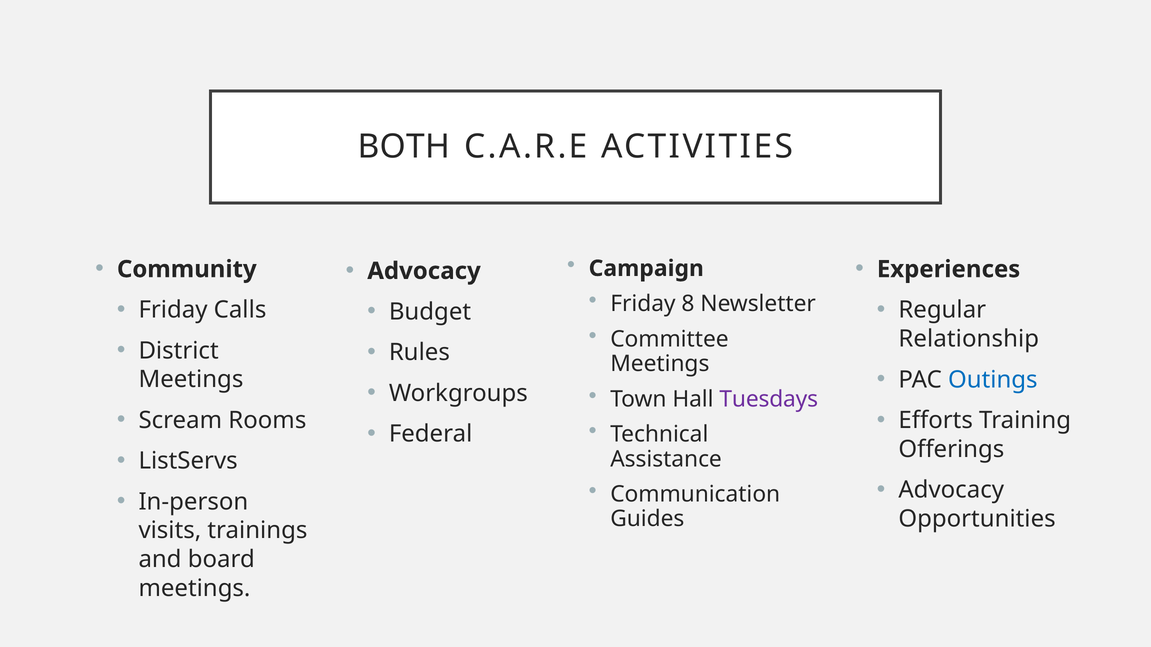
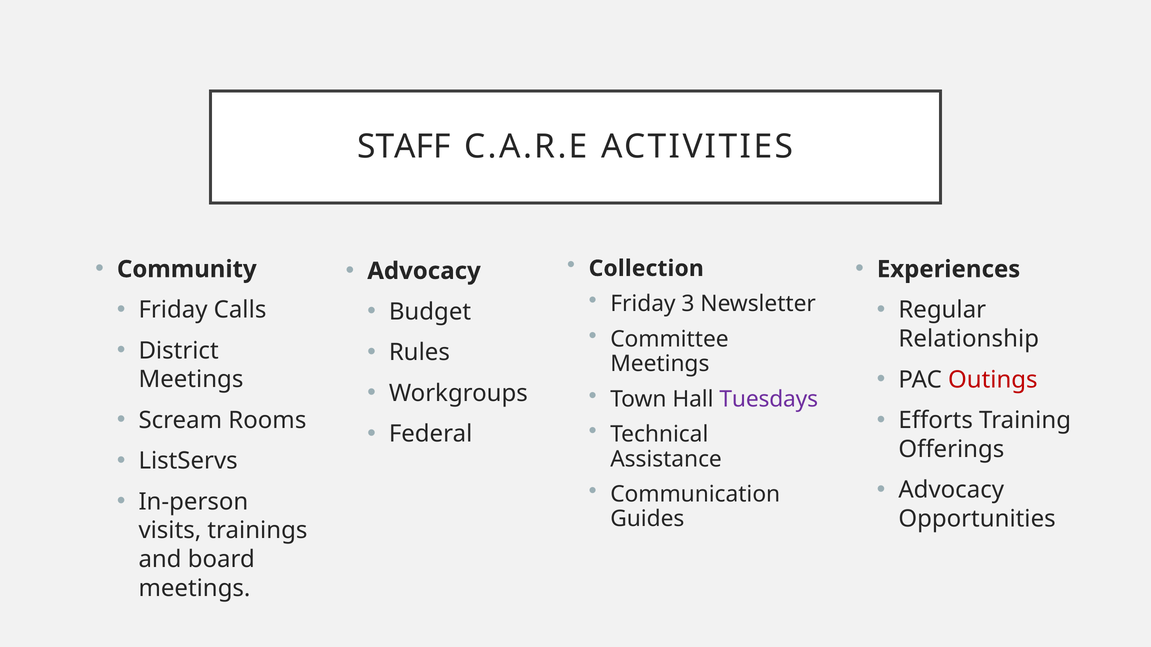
BOTH: BOTH -> STAFF (404, 147)
Campaign: Campaign -> Collection (646, 269)
8: 8 -> 3 (688, 304)
Outings colour: blue -> red (993, 380)
